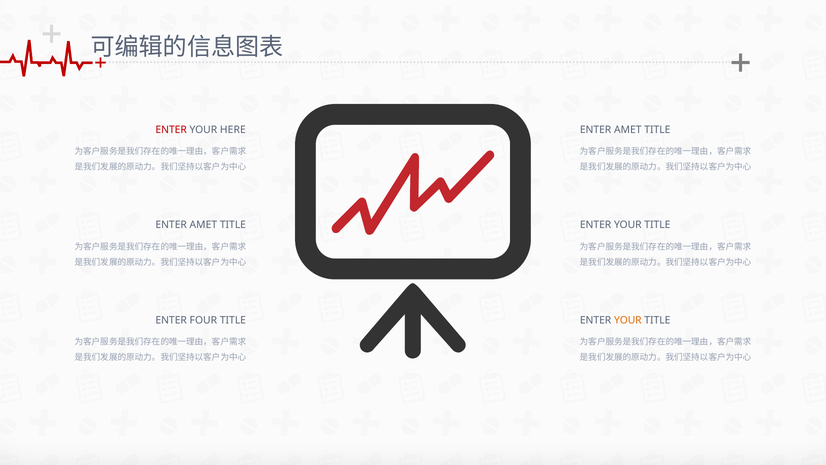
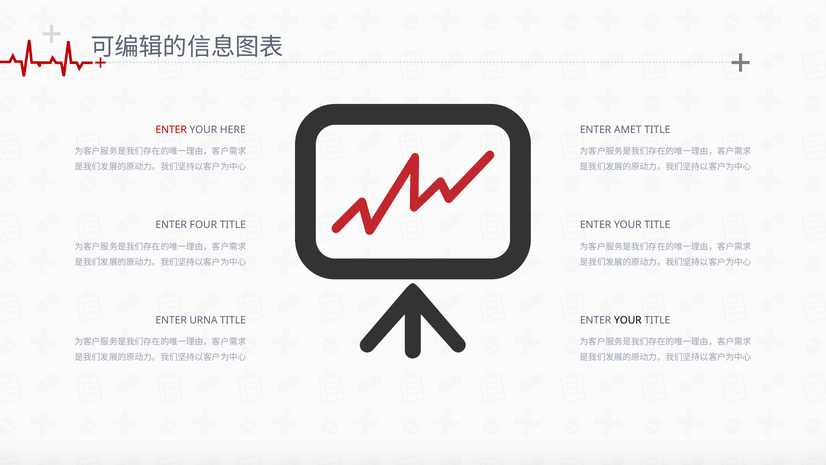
AMET: AMET -> FOUR (203, 225)
FOUR: FOUR -> URNA (203, 320)
YOUR colour: orange -> black (628, 320)
